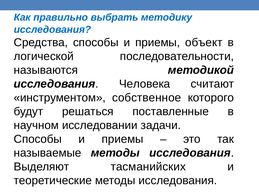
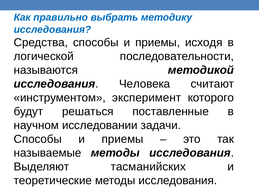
объект: объект -> исходя (204, 43)
собственное: собственное -> эксперимент (147, 98)
